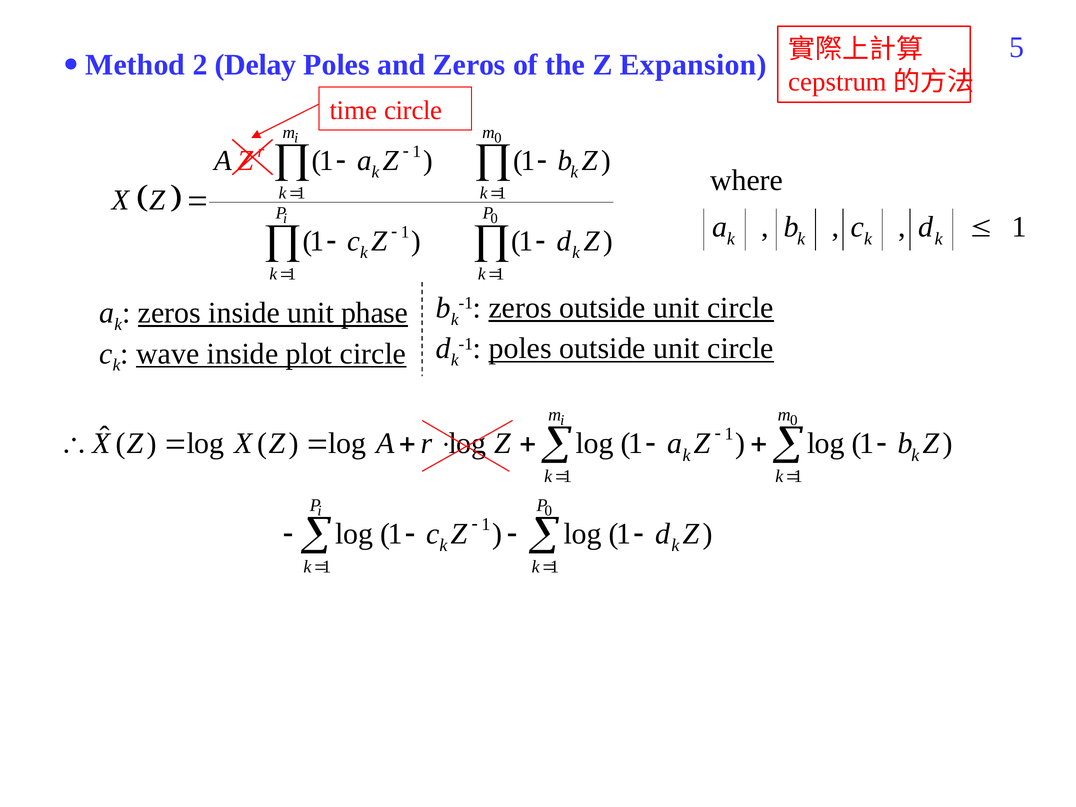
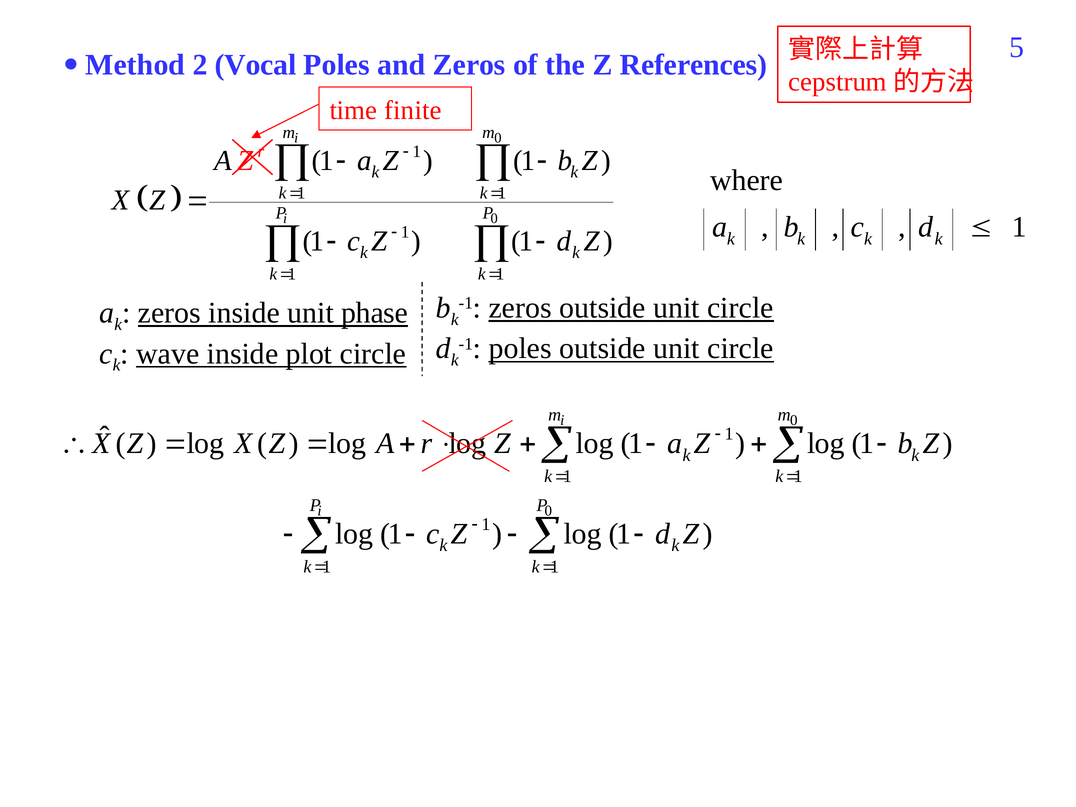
Delay: Delay -> Vocal (256, 65)
Expansion: Expansion -> References (693, 65)
time circle: circle -> finite (413, 110)
